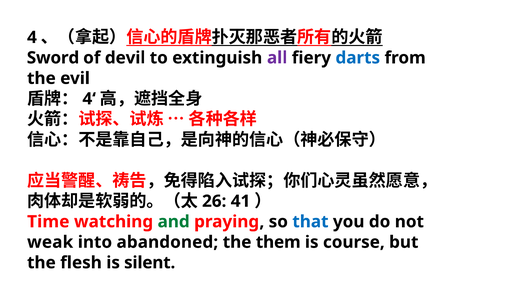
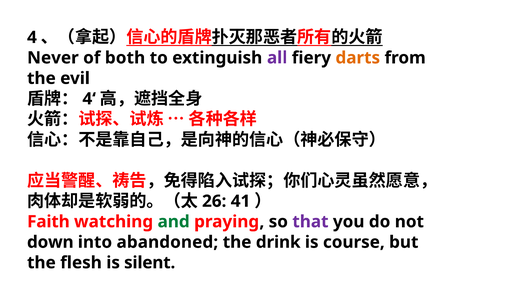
Sword: Sword -> Never (53, 58)
devil: devil -> both (125, 58)
darts colour: blue -> orange (358, 58)
Time: Time -> Faith (48, 222)
that colour: blue -> purple (310, 222)
weak: weak -> down (50, 242)
them: them -> drink (278, 242)
